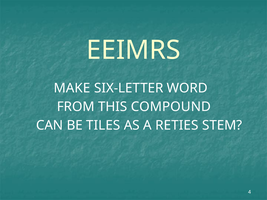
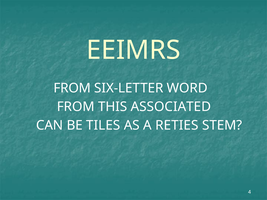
MAKE: MAKE -> FROM (72, 88)
COMPOUND: COMPOUND -> ASSOCIATED (171, 107)
